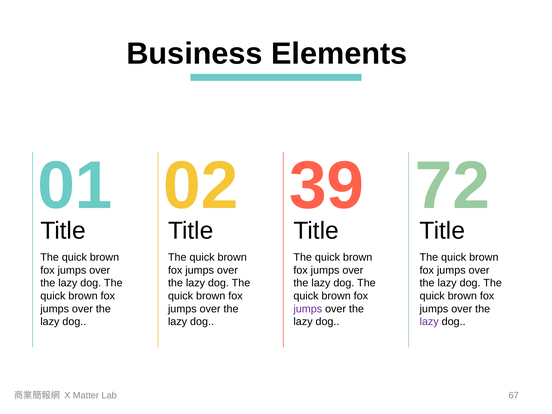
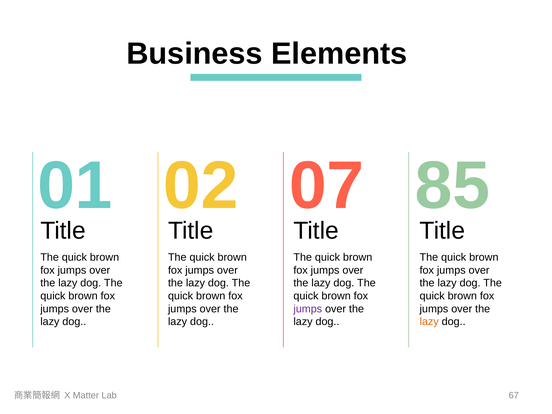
39: 39 -> 07 (327, 186)
72: 72 -> 85 (452, 186)
lazy colour: purple -> orange (429, 322)
